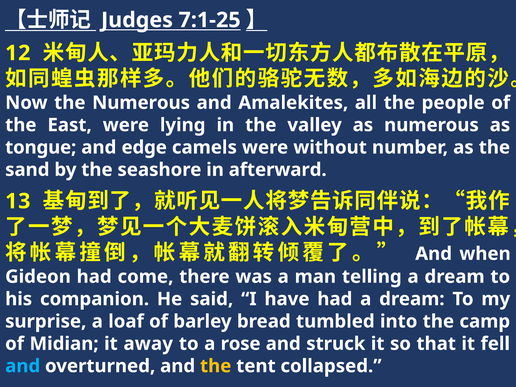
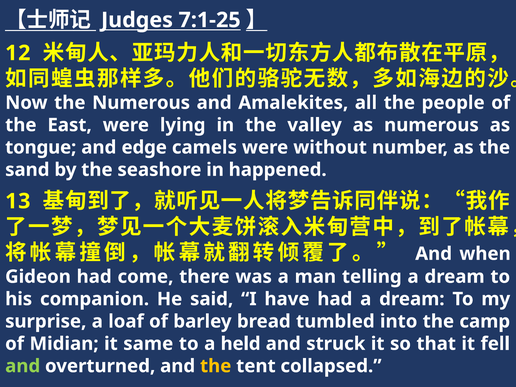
afterward: afterward -> happened (278, 170)
away: away -> same (148, 344)
rose: rose -> held (241, 344)
and colour: light blue -> light green (23, 366)
